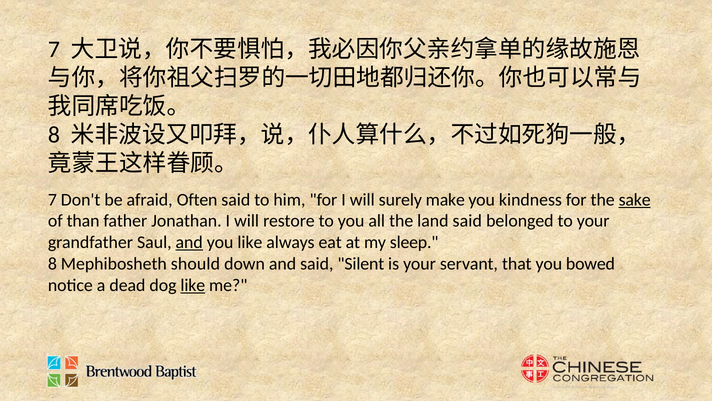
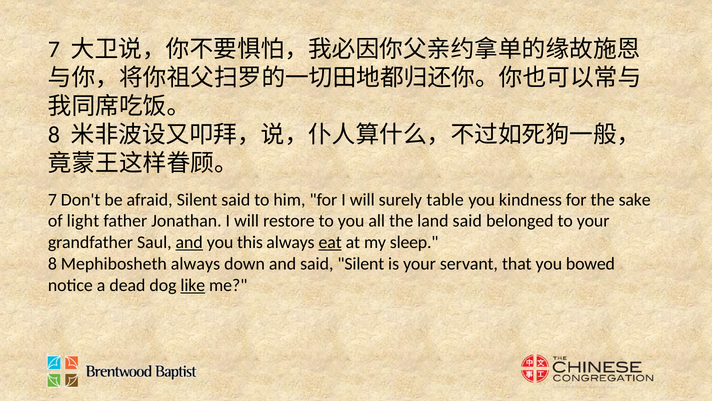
afraid Often: Often -> Silent (197, 199)
make: make -> table (445, 199)
sake underline: present -> none (635, 199)
than: than -> light (83, 221)
you like: like -> this (250, 242)
eat underline: none -> present (330, 242)
Mephibosheth should: should -> always (195, 263)
